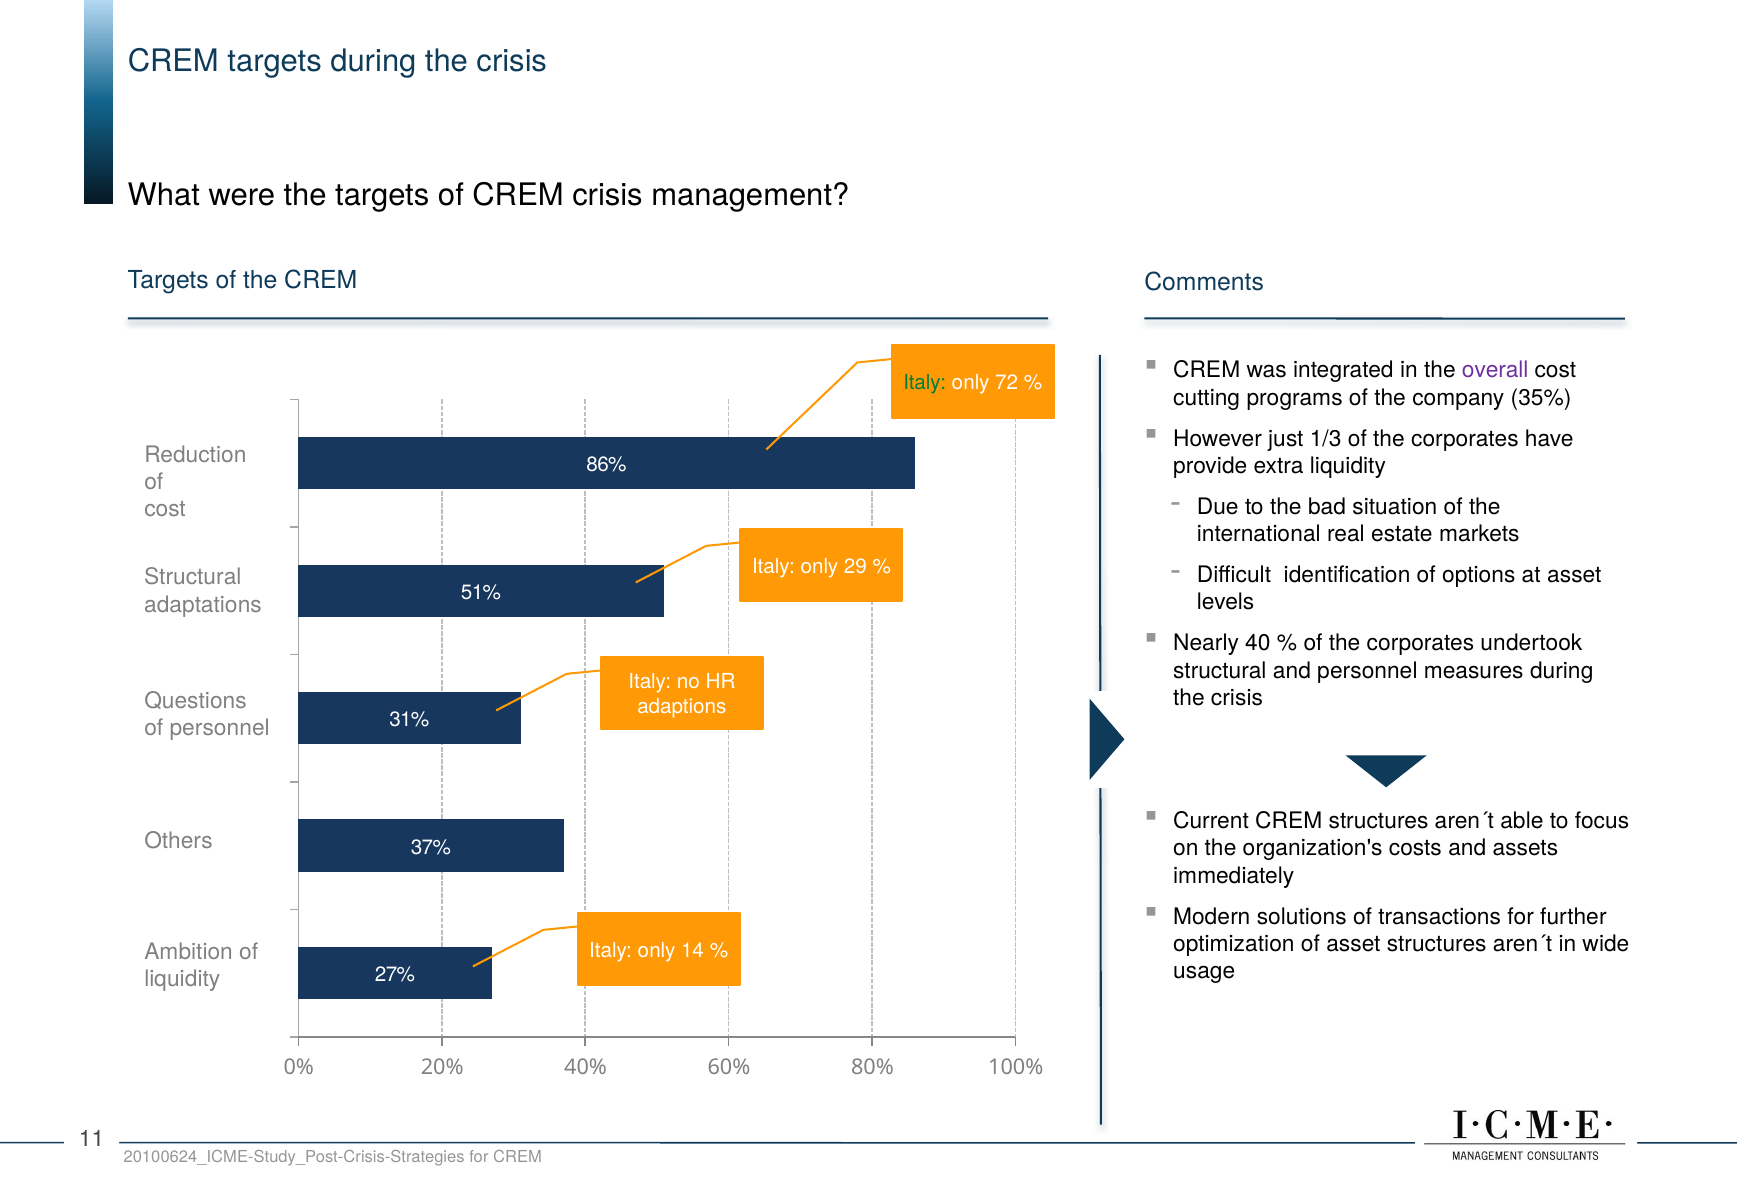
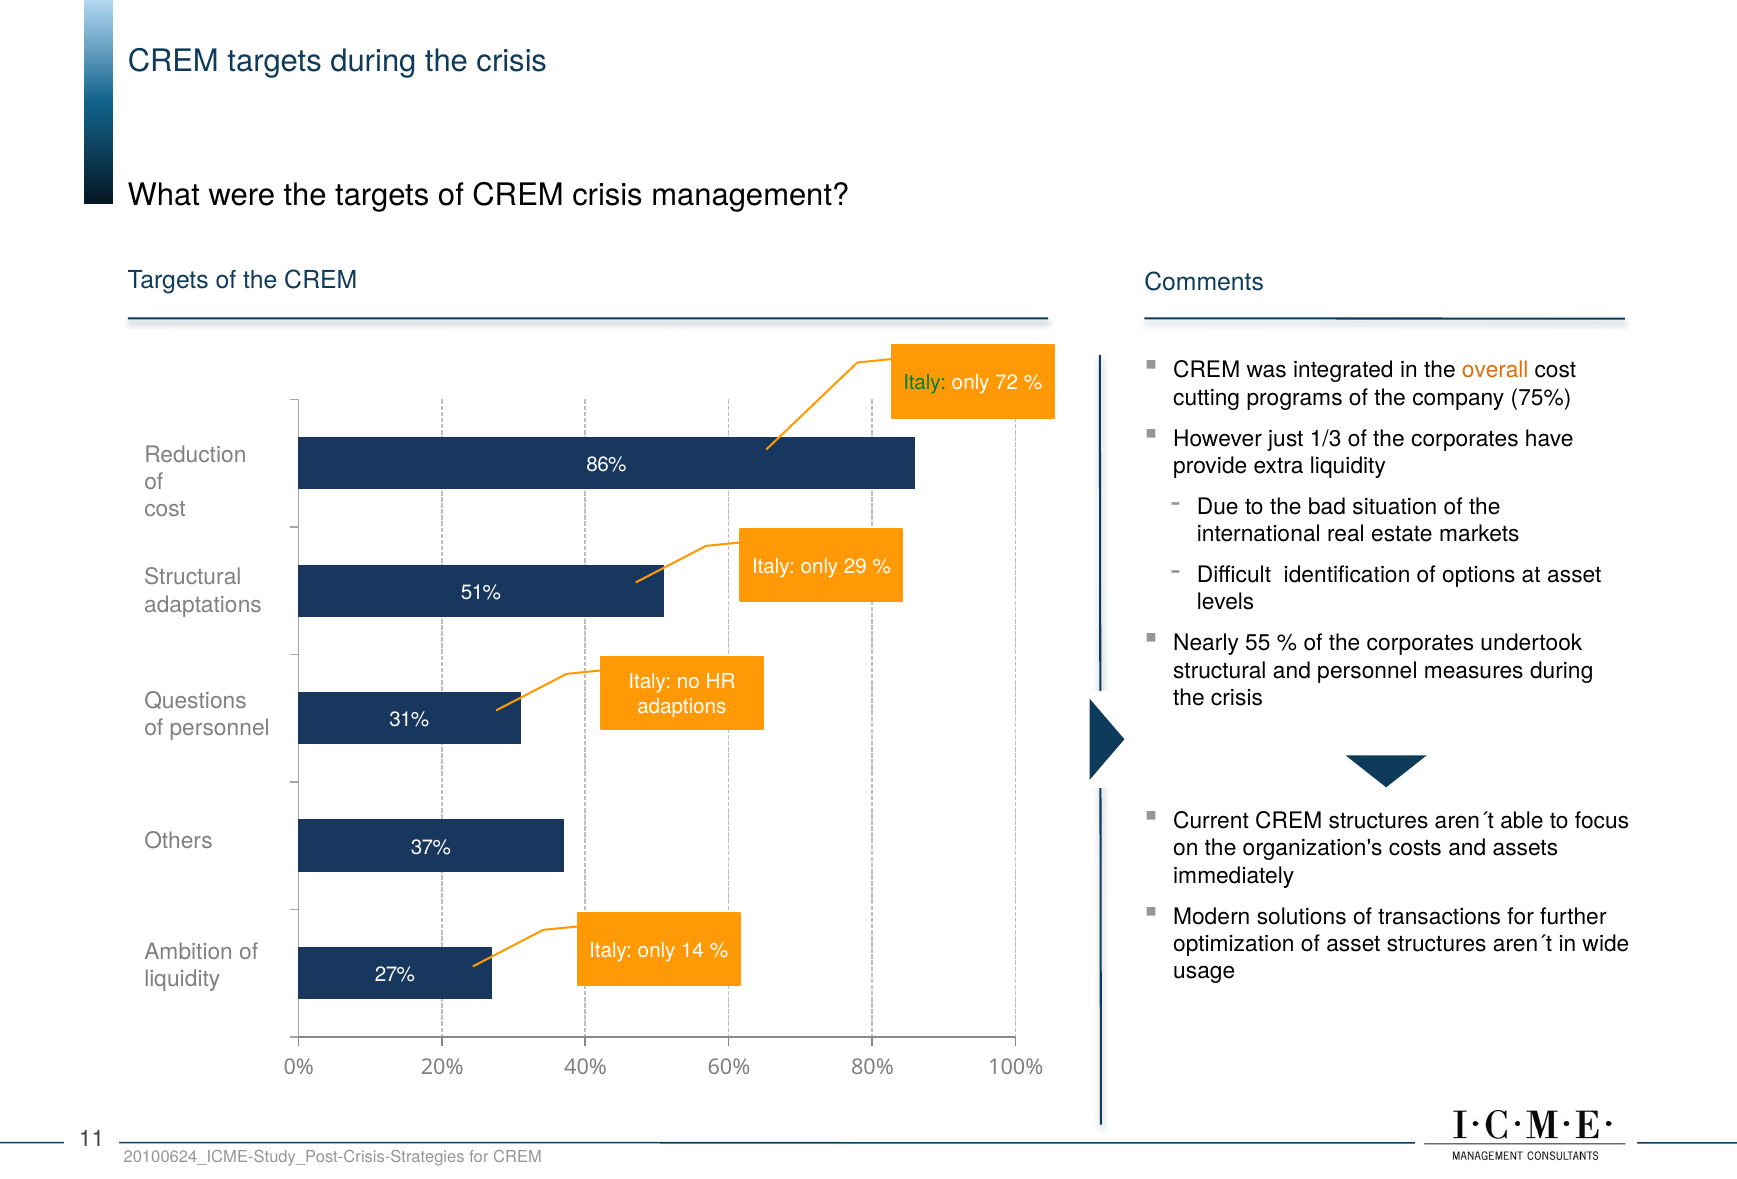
overall colour: purple -> orange (1495, 370)
35%: 35% -> 75% (1541, 397)
40: 40 -> 55 (1258, 643)
